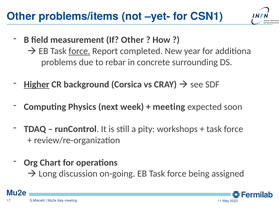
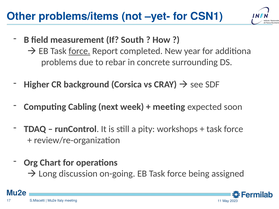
If Other: Other -> South (132, 40)
Higher underline: present -> none (37, 85)
Physics: Physics -> Cabling (82, 107)
